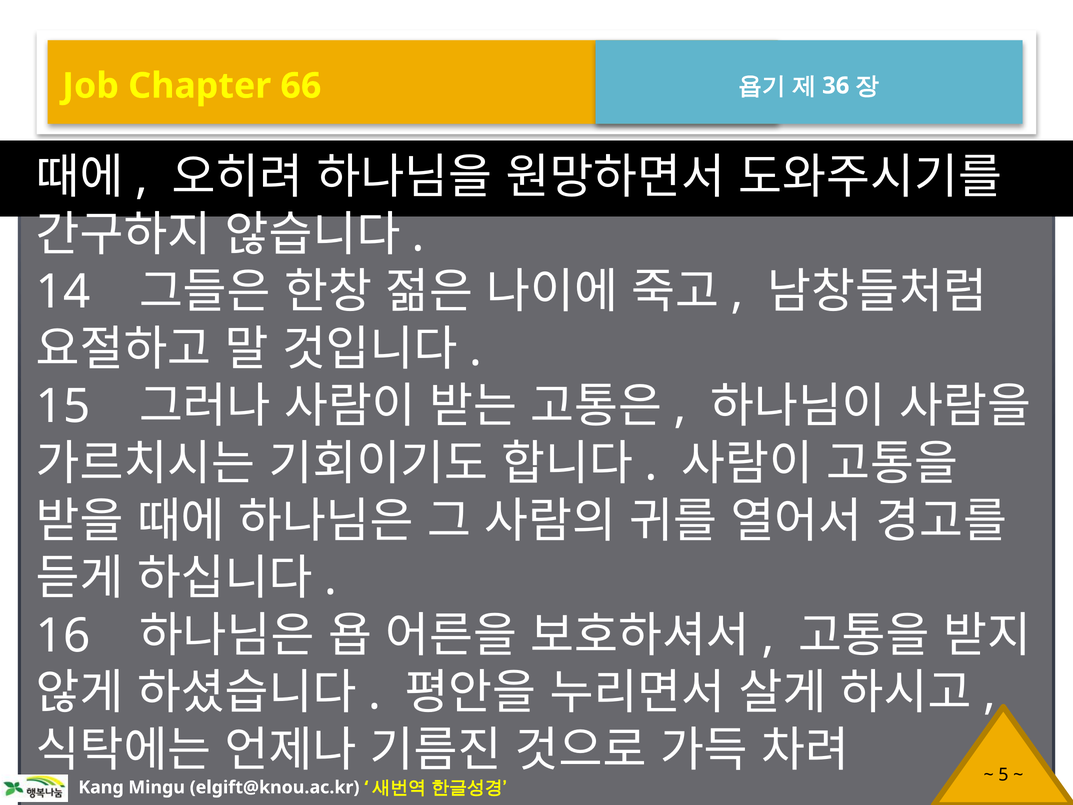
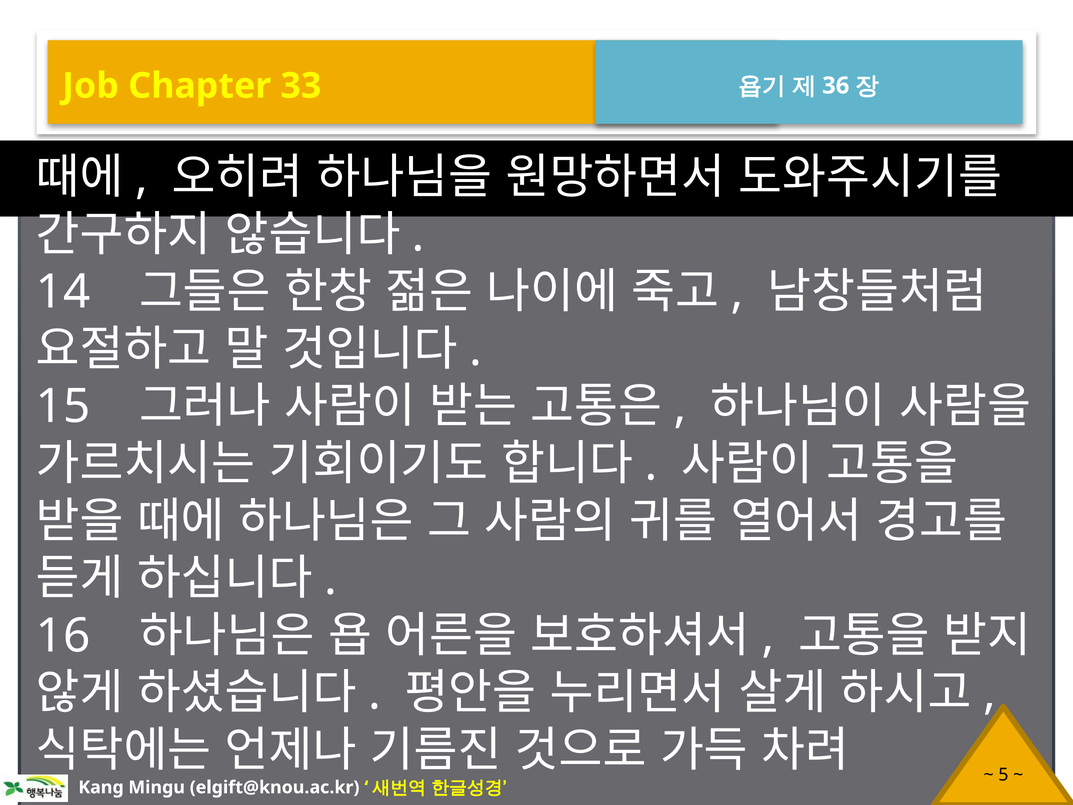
66: 66 -> 33 (301, 86)
